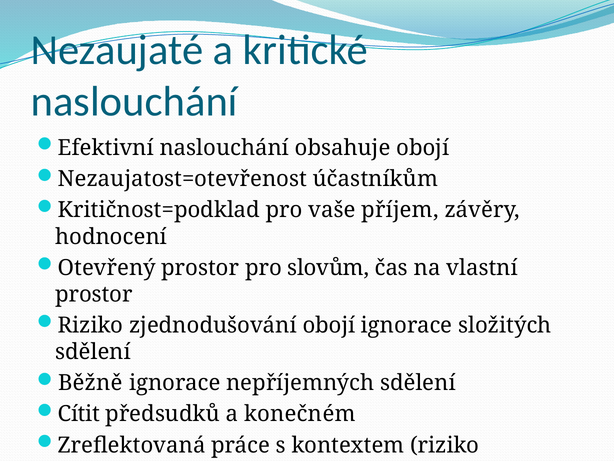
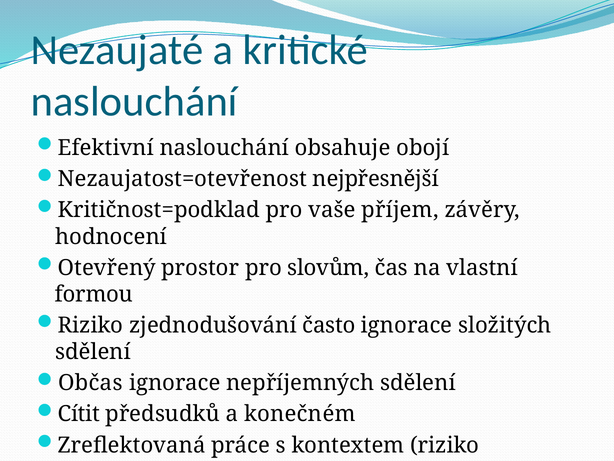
účastníkům: účastníkům -> nejpřesnější (376, 179)
prostor: prostor -> formou (94, 294)
zjednodušování obojí: obojí -> často (329, 325)
Běžně: Běžně -> Občas (90, 383)
